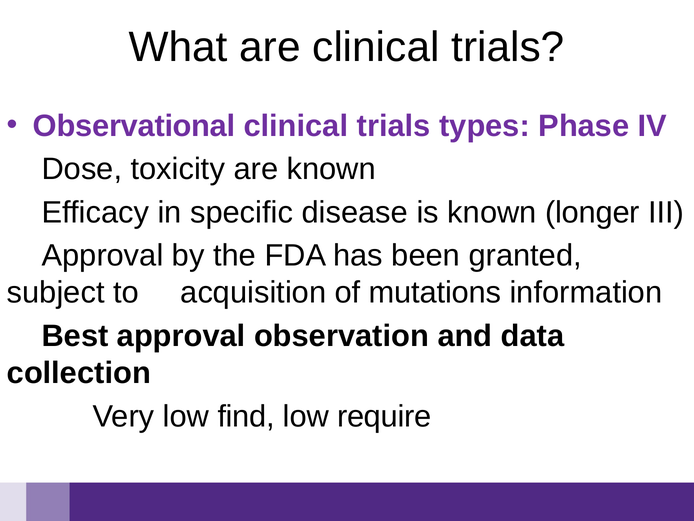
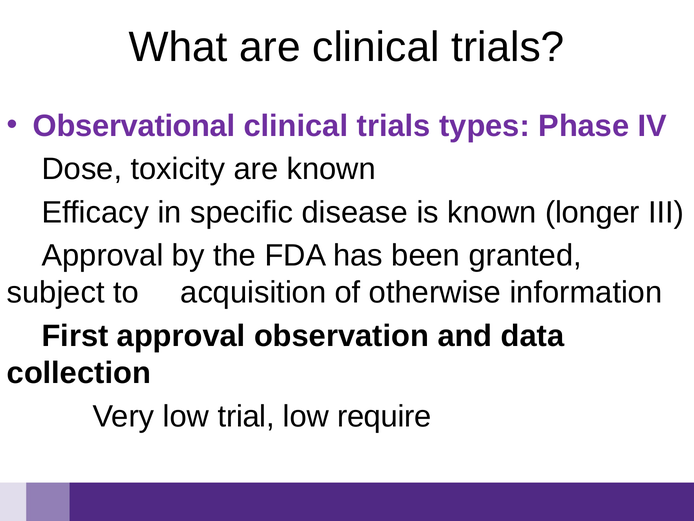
mutations: mutations -> otherwise (435, 292)
Best: Best -> First (75, 336)
find: find -> trial (246, 416)
